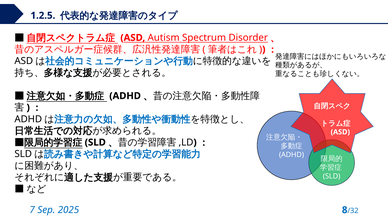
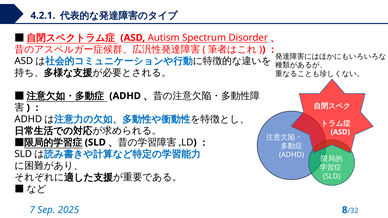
1.2.5: 1.2.5 -> 4.2.1 (43, 16)
